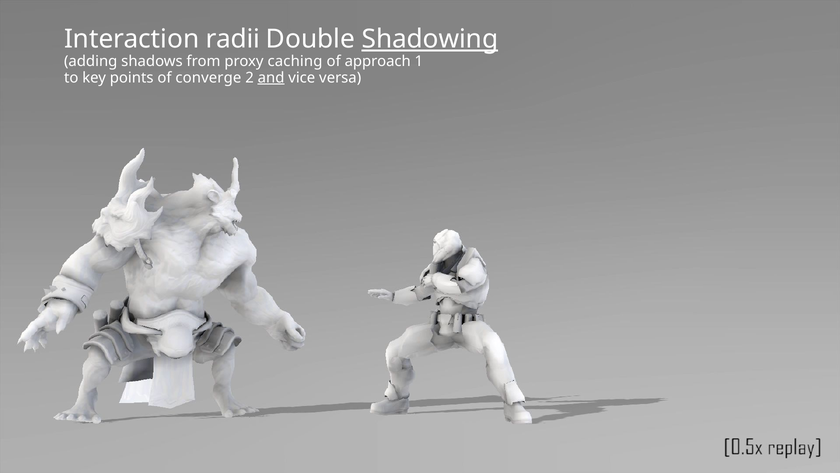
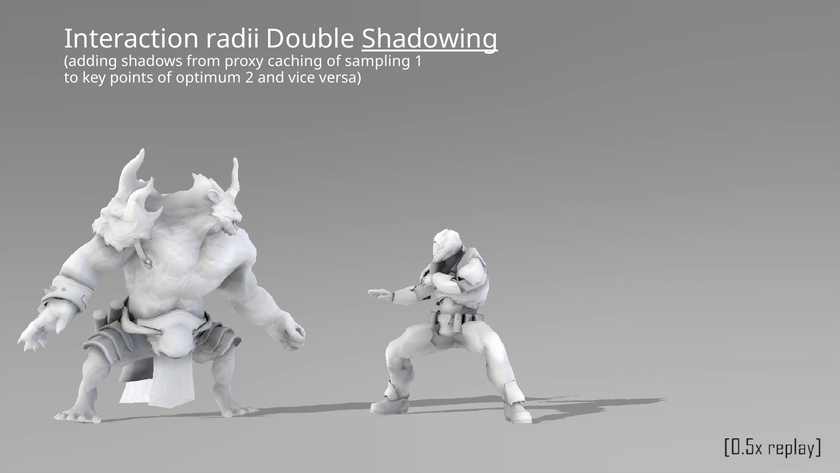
approach: approach -> sampling (378, 61)
converge: converge -> optimum (208, 78)
and underline: present -> none (271, 78)
